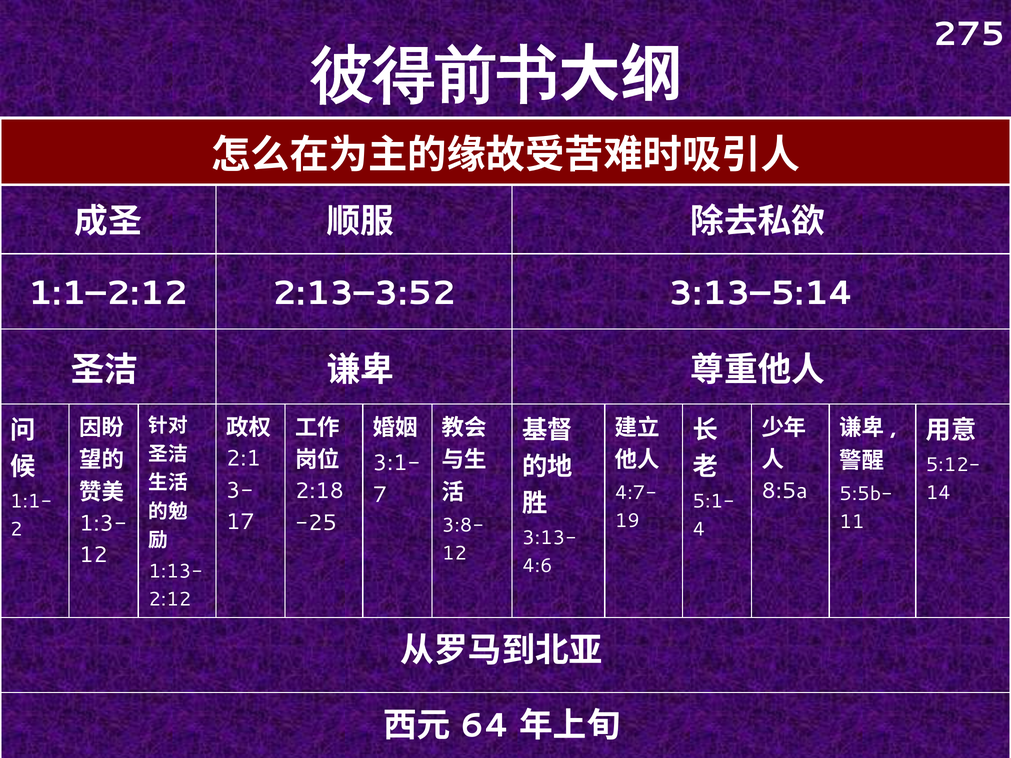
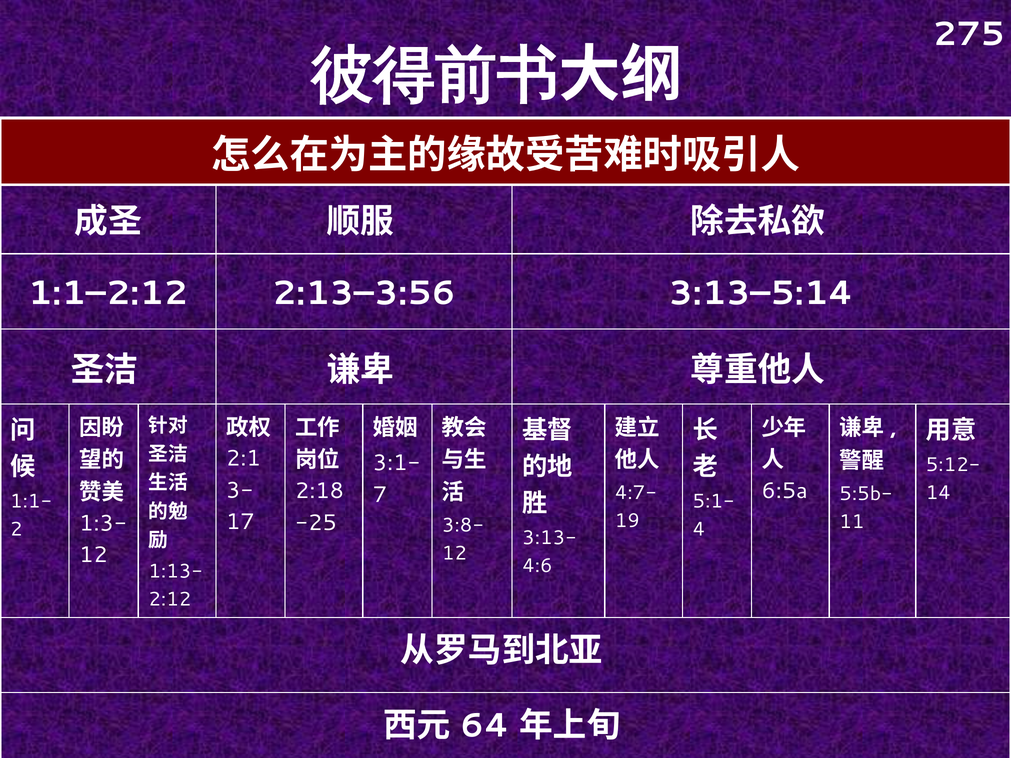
2:13–3:52: 2:13–3:52 -> 2:13–3:56 (364, 293)
8:5a: 8:5a -> 6:5a (785, 491)
